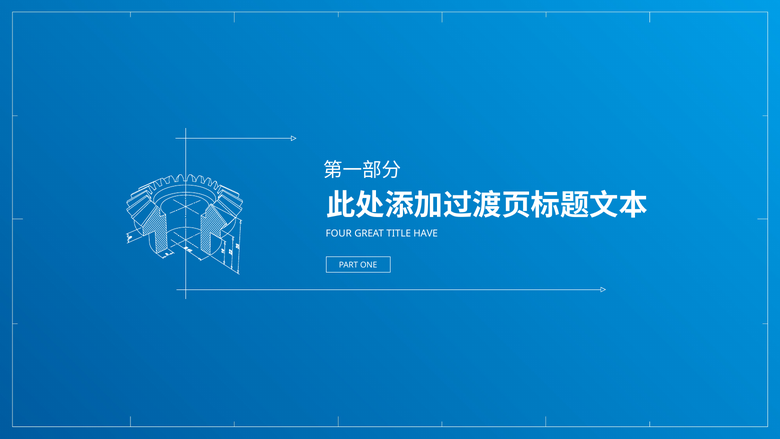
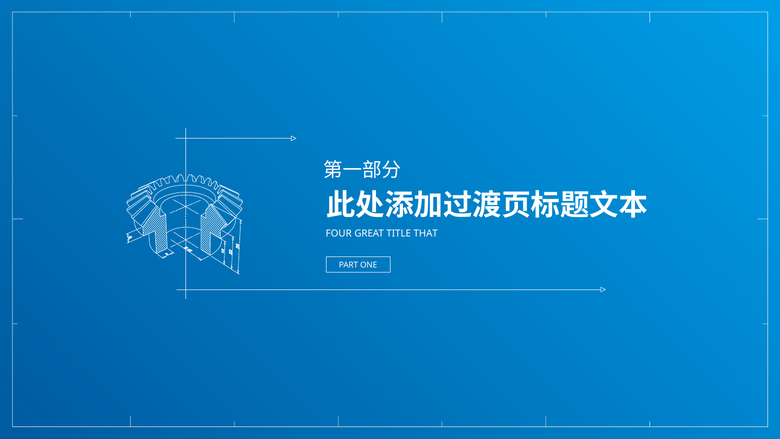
HAVE: HAVE -> THAT (426, 233)
